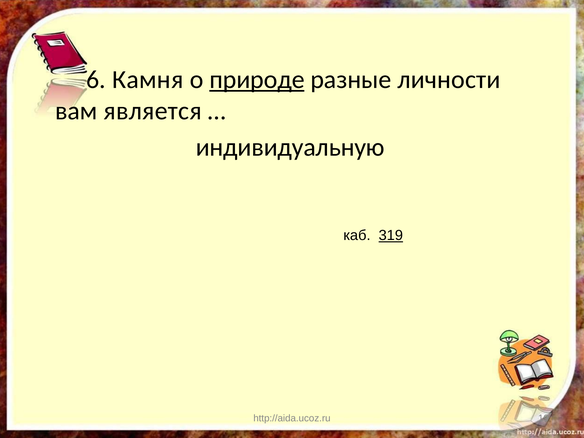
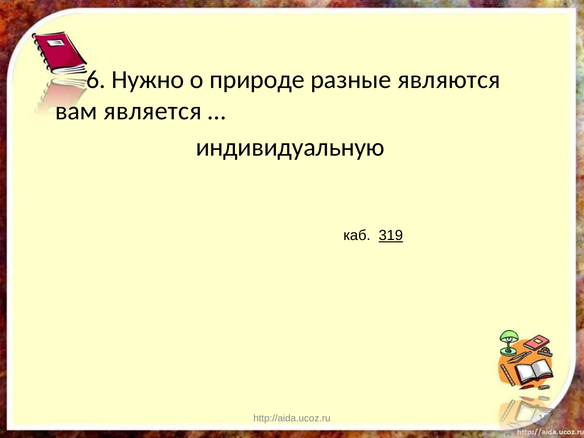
Камня: Камня -> Нужно (148, 80)
природе underline: present -> none (257, 80)
личности: личности -> являются (449, 80)
